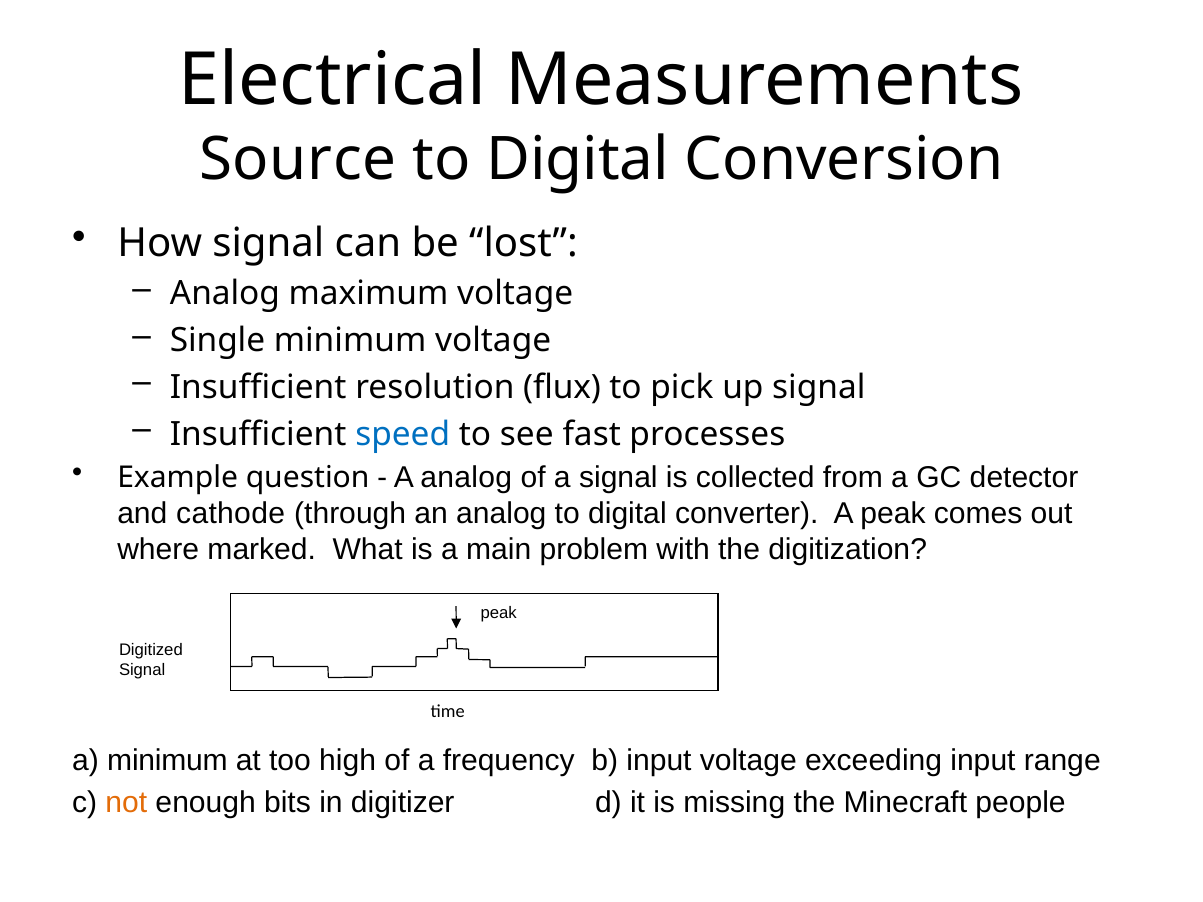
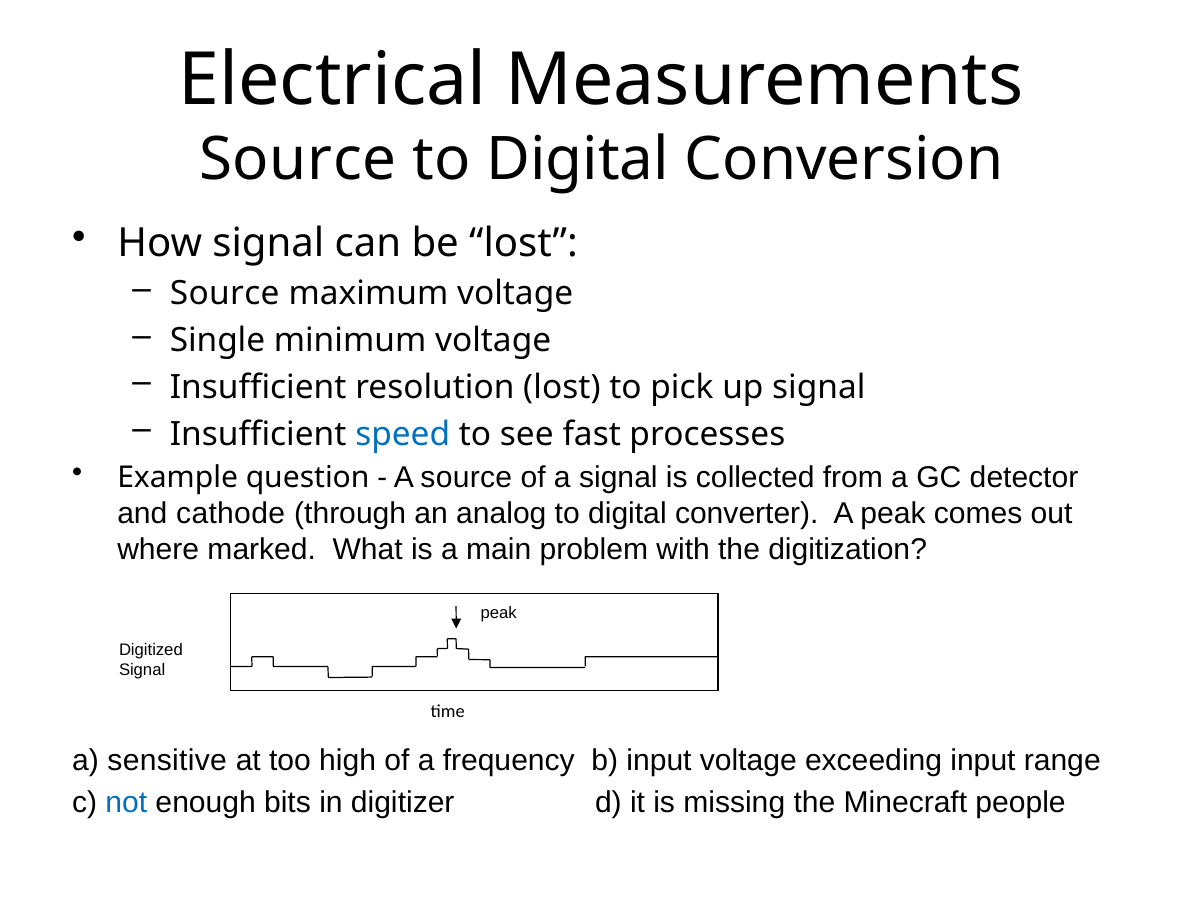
Analog: Analog -> Source (225, 294)
resolution flux: flux -> lost (562, 387)
A analog: analog -> source (466, 478)
a minimum: minimum -> sensitive (167, 761)
not colour: orange -> blue (126, 803)
